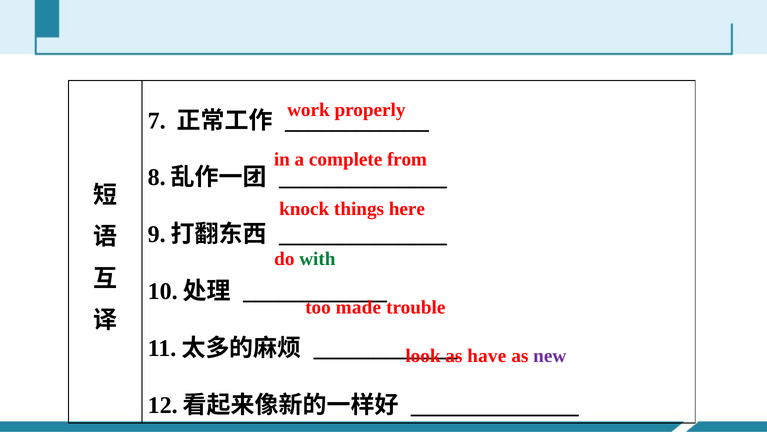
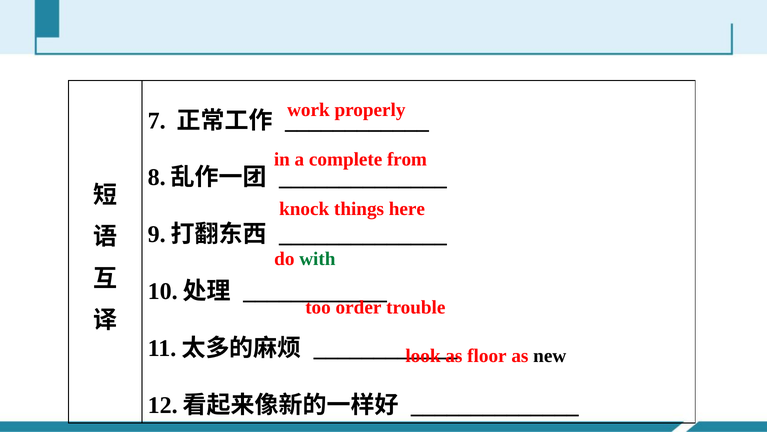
made: made -> order (358, 307)
have: have -> floor (487, 356)
new colour: purple -> black (550, 356)
